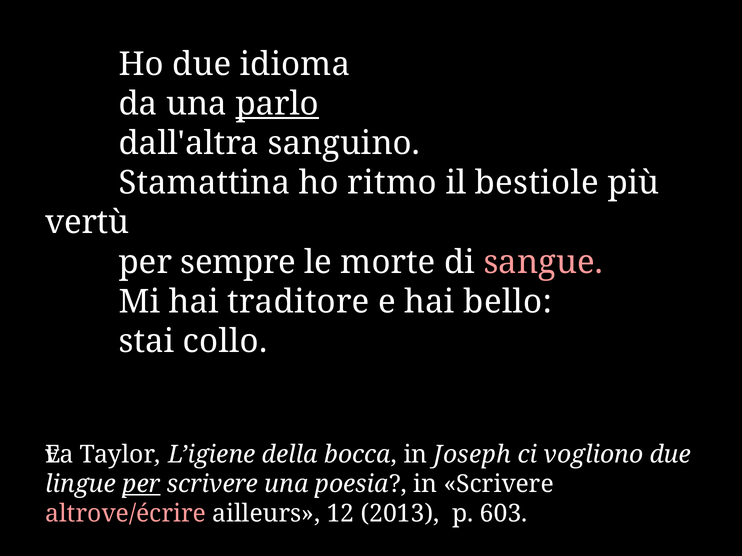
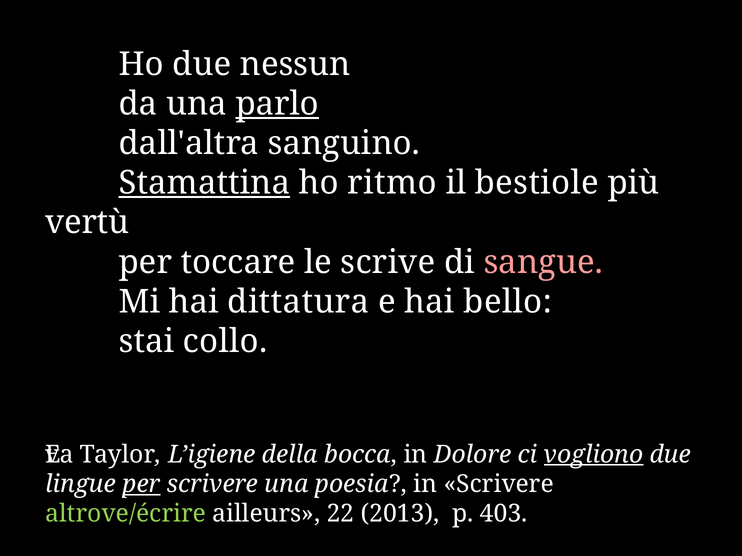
idioma: idioma -> nessun (295, 64)
Stamattina underline: none -> present (204, 183)
sempre: sempre -> toccare (238, 262)
morte: morte -> scrive (388, 262)
traditore: traditore -> dittatura (298, 302)
Joseph: Joseph -> Dolore (473, 455)
vogliono underline: none -> present (594, 455)
altrove/écrire colour: pink -> light green (126, 514)
12: 12 -> 22 (340, 514)
603: 603 -> 403 (504, 514)
